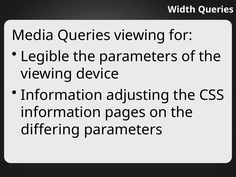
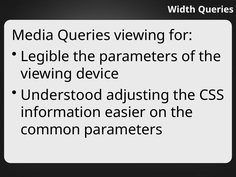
Information: Information -> Understood (62, 95)
pages: pages -> easier (125, 112)
differing: differing -> common (50, 130)
